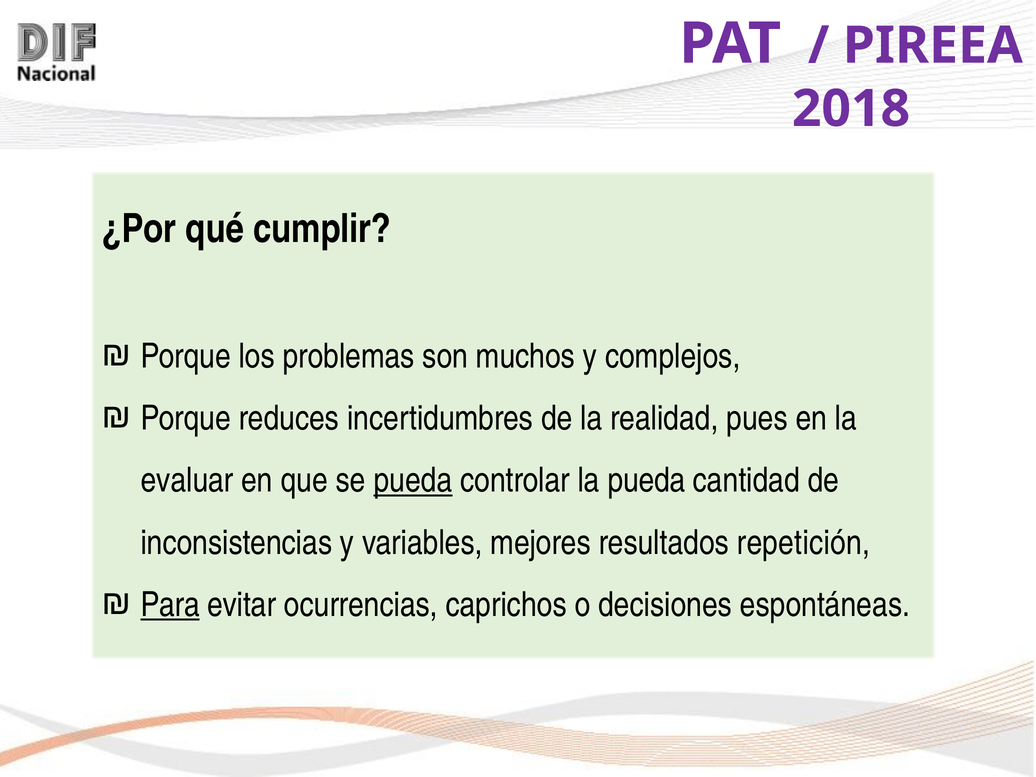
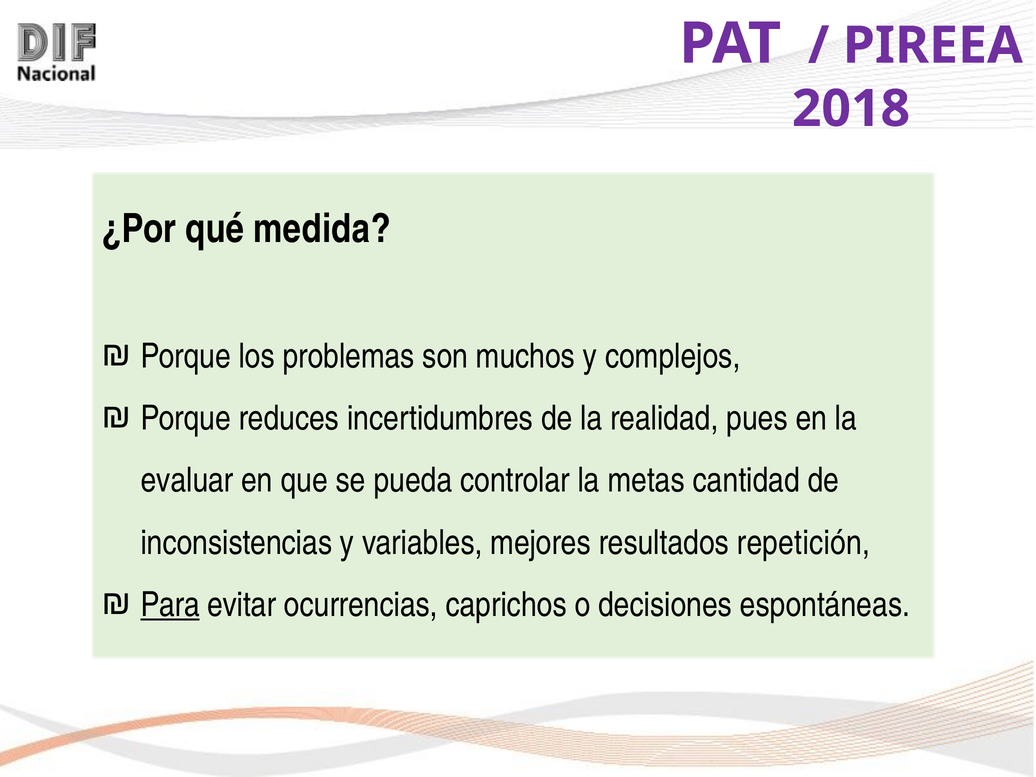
cumplir: cumplir -> medida (322, 229)
pueda underline: present -> none (413, 481)
la pueda: pueda -> metas (646, 481)
